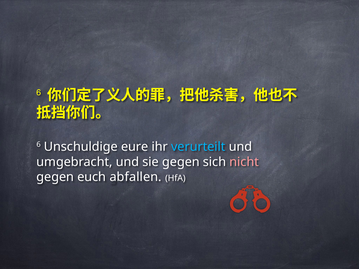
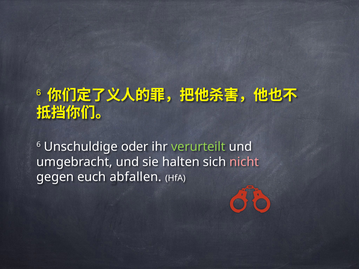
eure: eure -> oder (135, 147)
verurteilt colour: light blue -> light green (198, 147)
sie gegen: gegen -> halten (181, 162)
